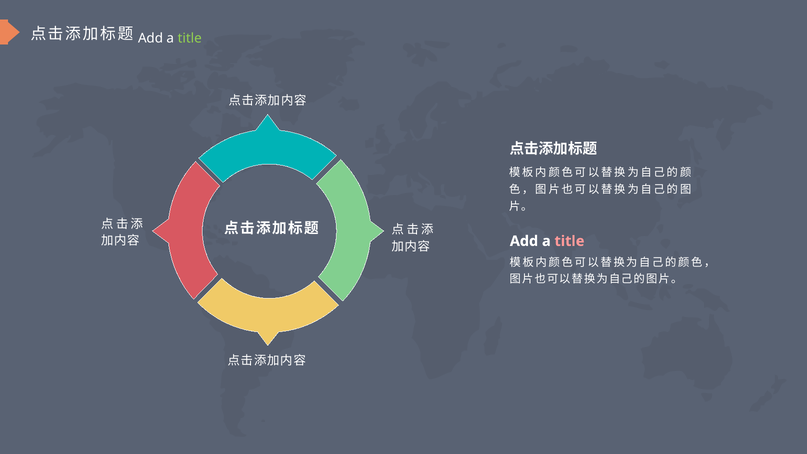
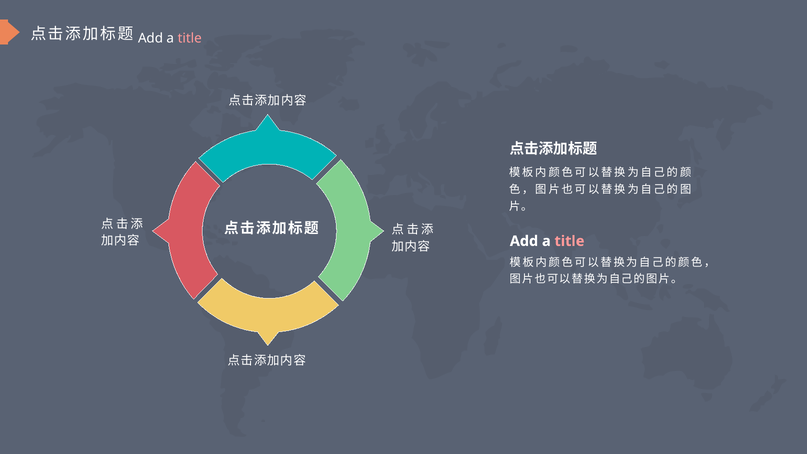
title colour: light green -> pink (190, 38)
